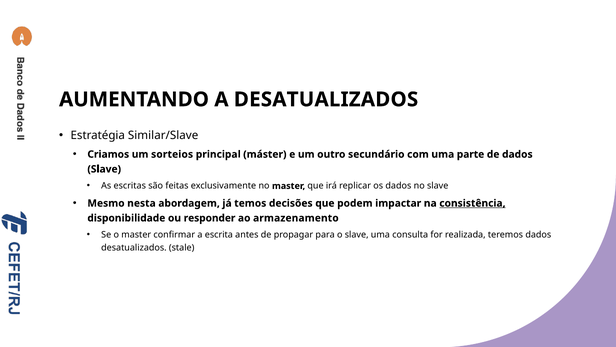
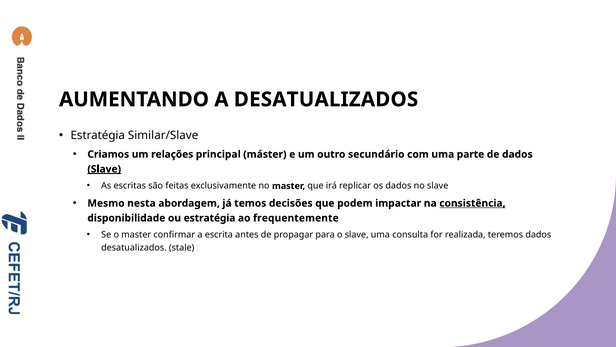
sorteios: sorteios -> relações (172, 154)
Slave underline: none -> present (104, 169)
ou responder: responder -> estratégia (210, 218)
armazenamento: armazenamento -> frequentemente (296, 218)
